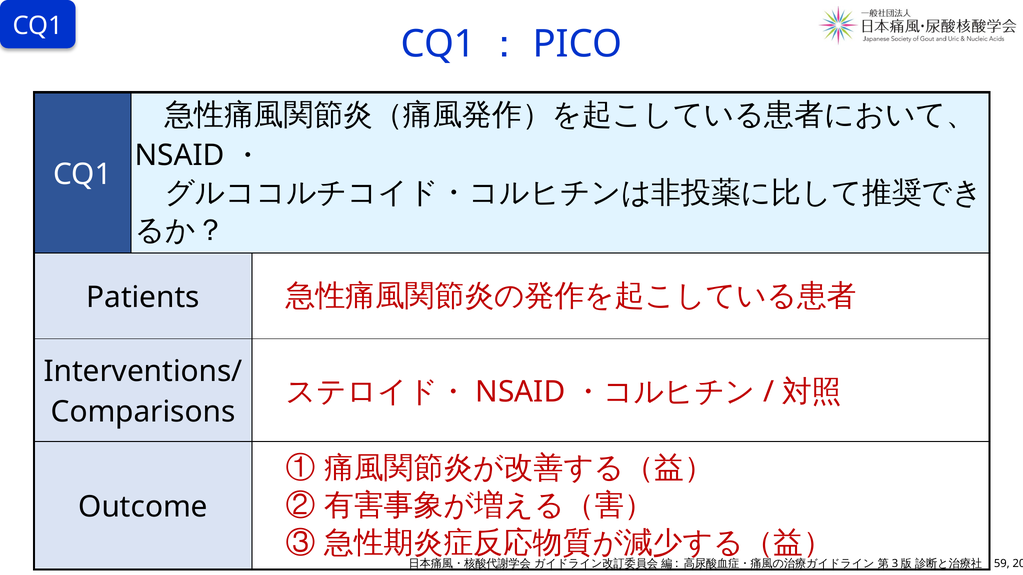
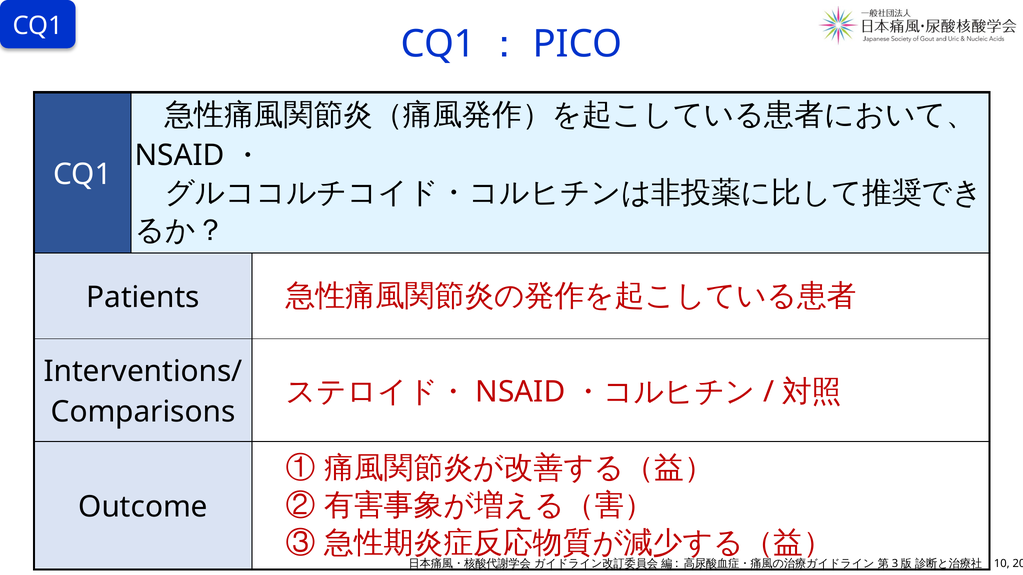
59: 59 -> 10 (1002, 564)
